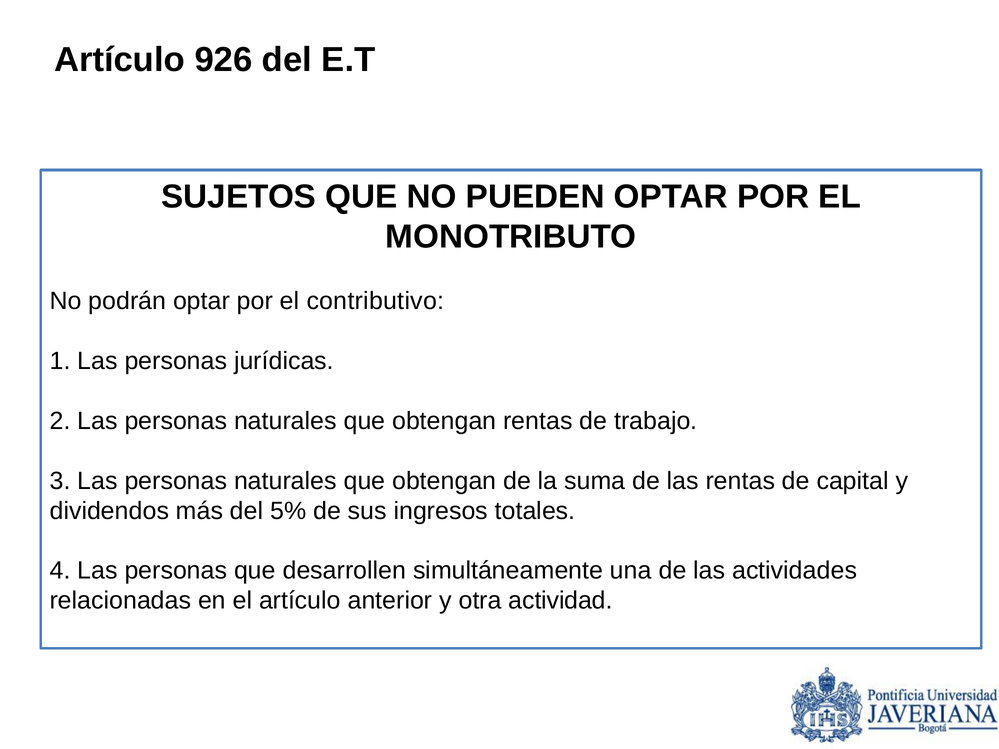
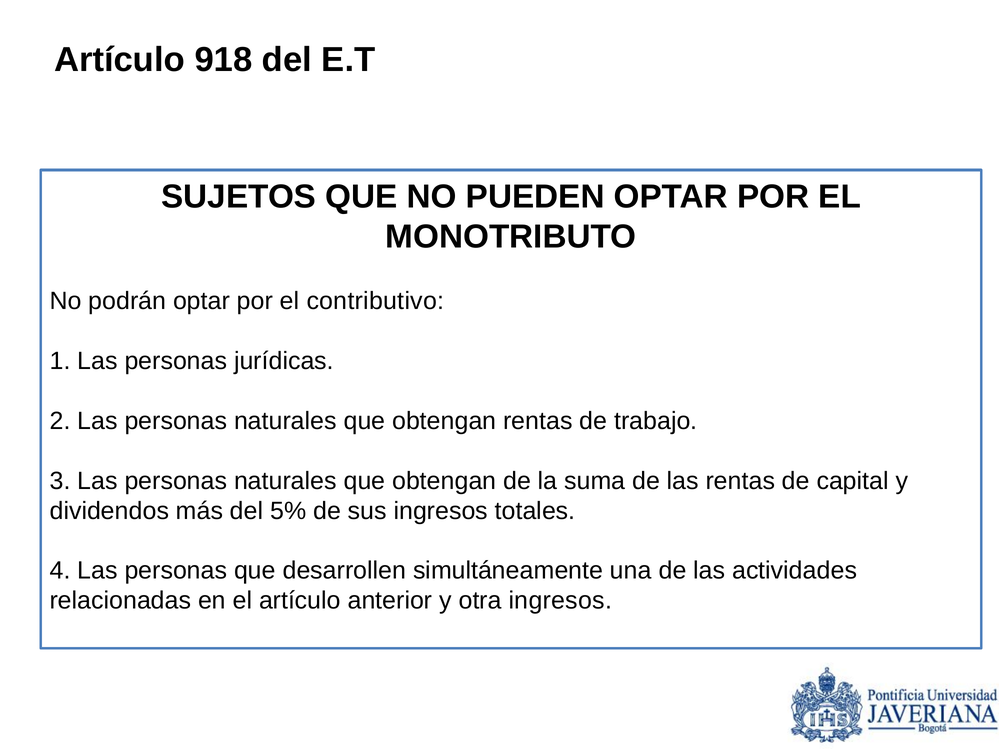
926: 926 -> 918 (223, 60)
otra actividad: actividad -> ingresos (560, 601)
